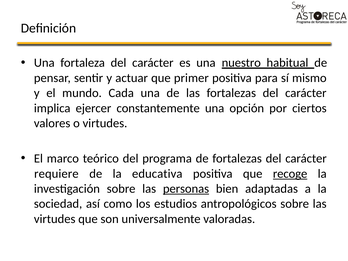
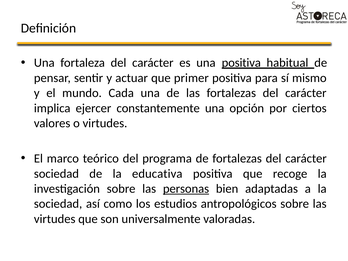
una nuestro: nuestro -> positiva (241, 63)
requiere: requiere -> sociedad (56, 174)
recoge underline: present -> none (290, 174)
